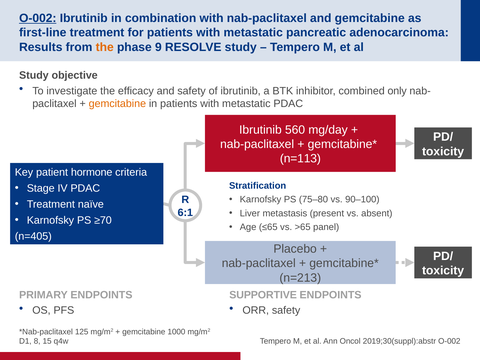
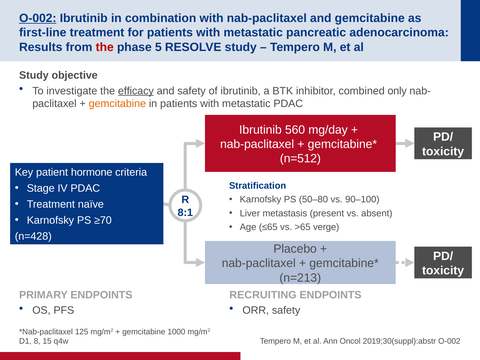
the colour: orange -> red (105, 47)
9: 9 -> 5 (158, 47)
efficacy underline: none -> present (136, 91)
n=113: n=113 -> n=512 (300, 159)
75–80: 75–80 -> 50–80 (313, 199)
6:1: 6:1 -> 8:1 (185, 213)
panel: panel -> verge (326, 227)
n=405: n=405 -> n=428 (33, 236)
SUPPORTIVE: SUPPORTIVE -> RECRUITING (263, 295)
